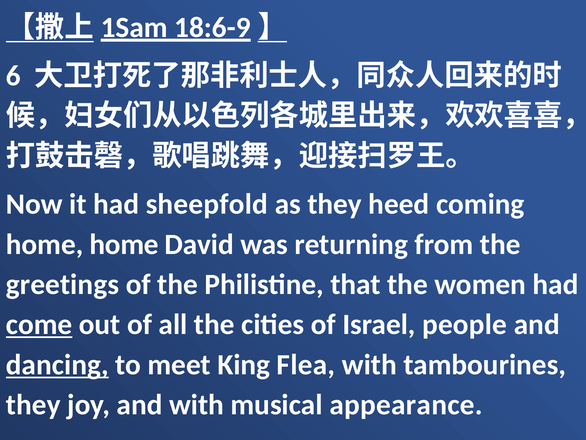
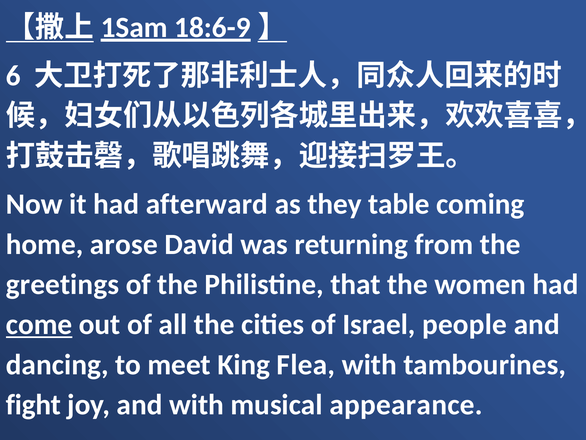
sheepfold: sheepfold -> afterward (207, 204)
heed: heed -> table (399, 204)
home home: home -> arose (124, 244)
dancing underline: present -> none (57, 364)
they: they -> fight (33, 404)
